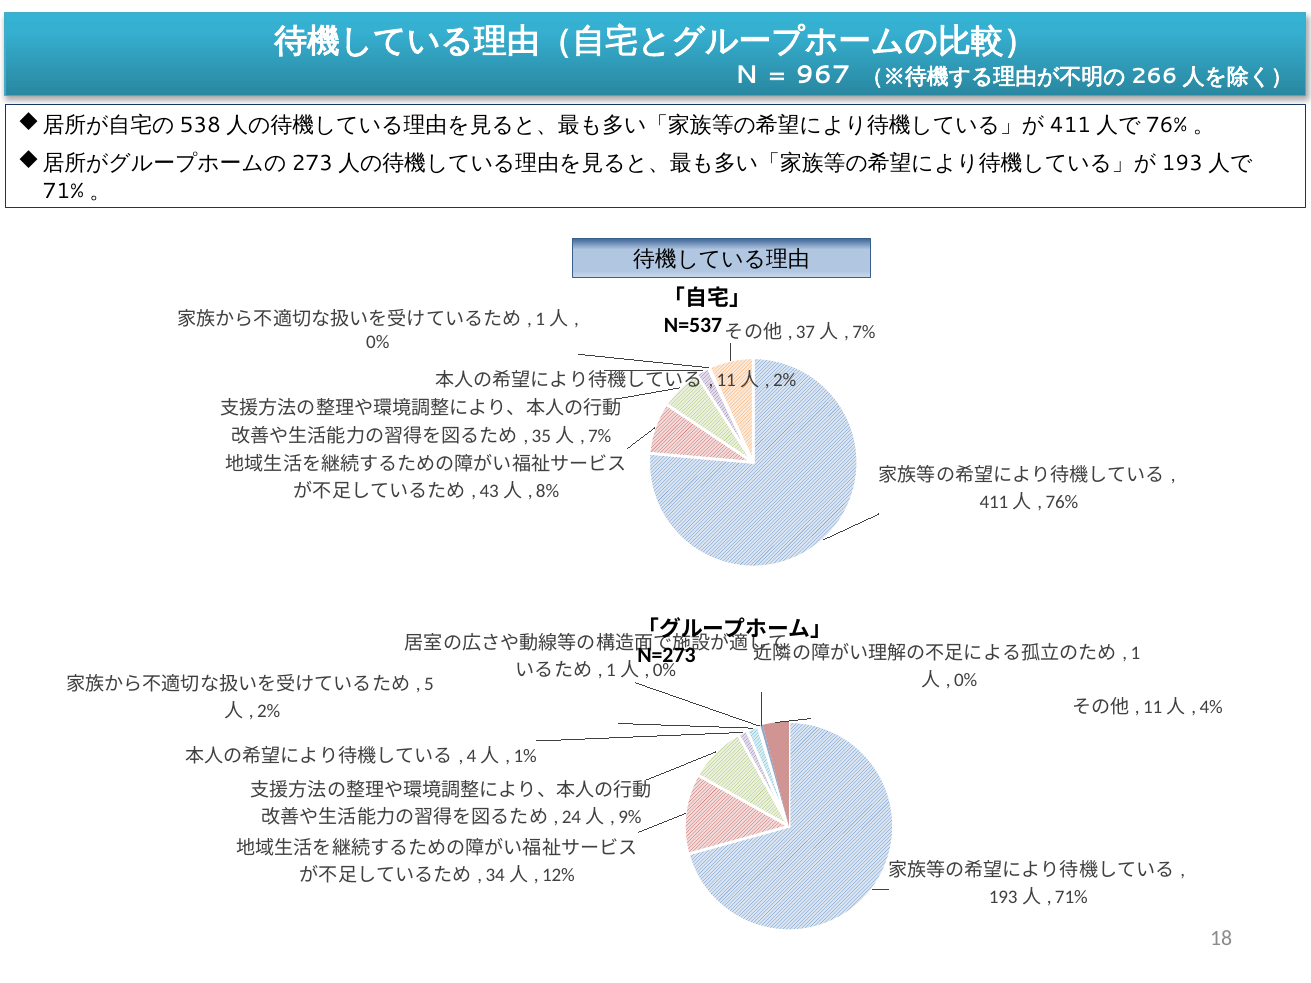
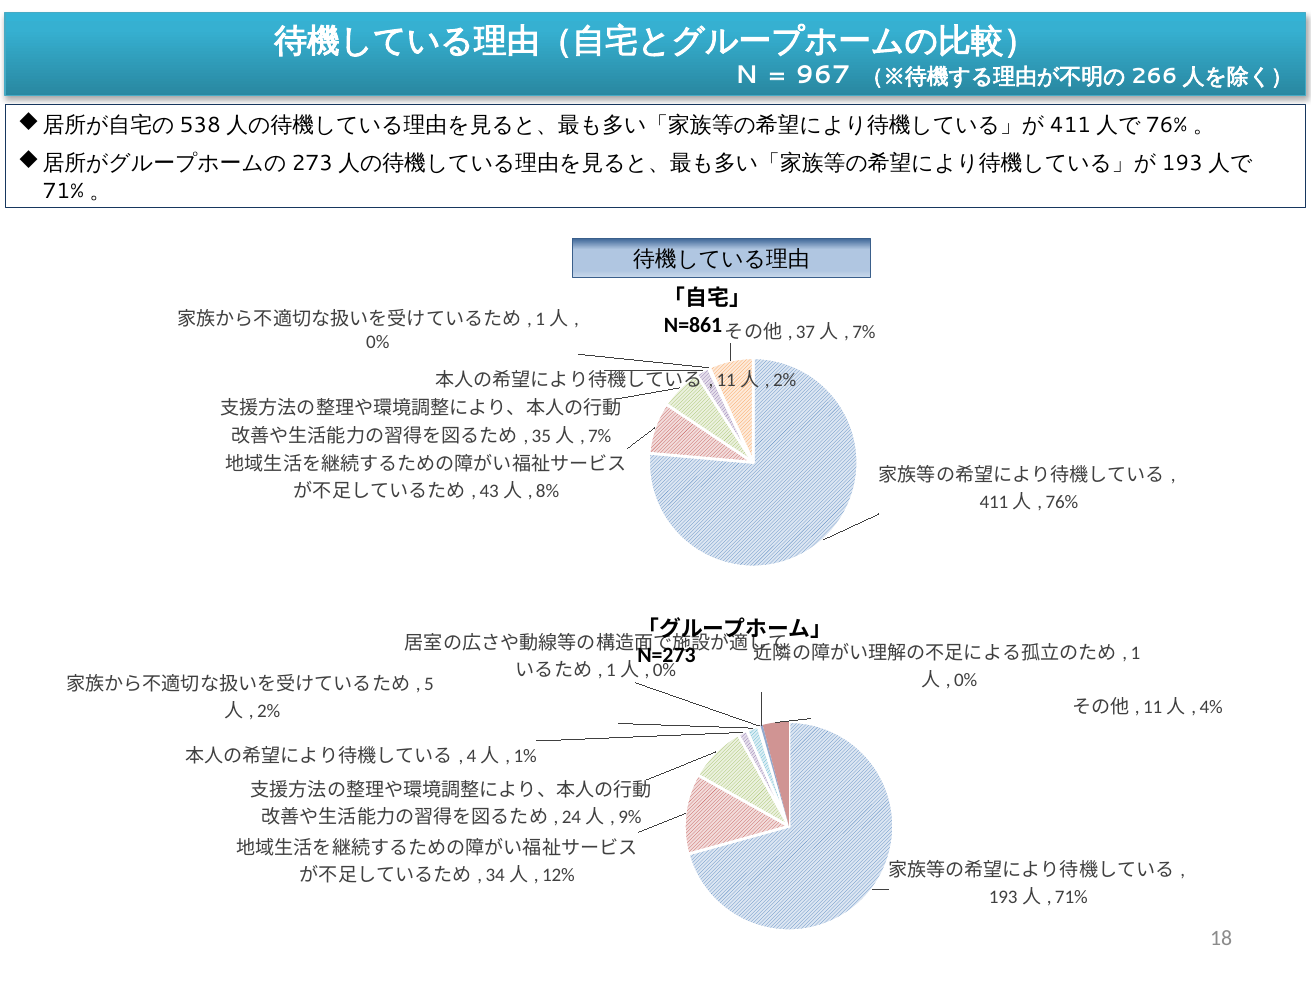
N=537: N=537 -> N=861 (693, 325)
